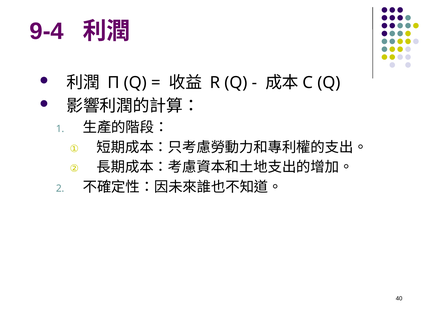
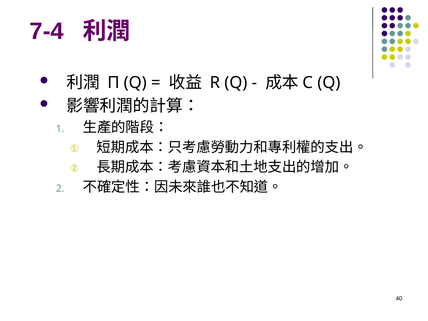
9-4: 9-4 -> 7-4 (47, 31)
